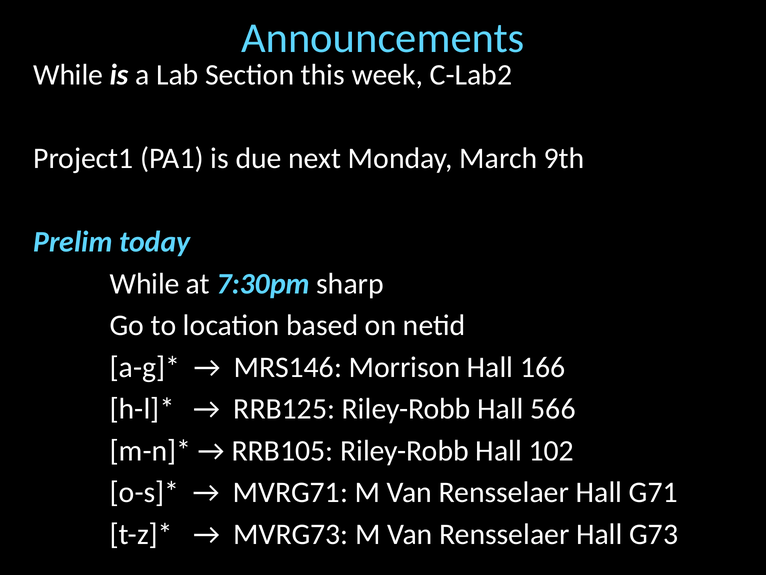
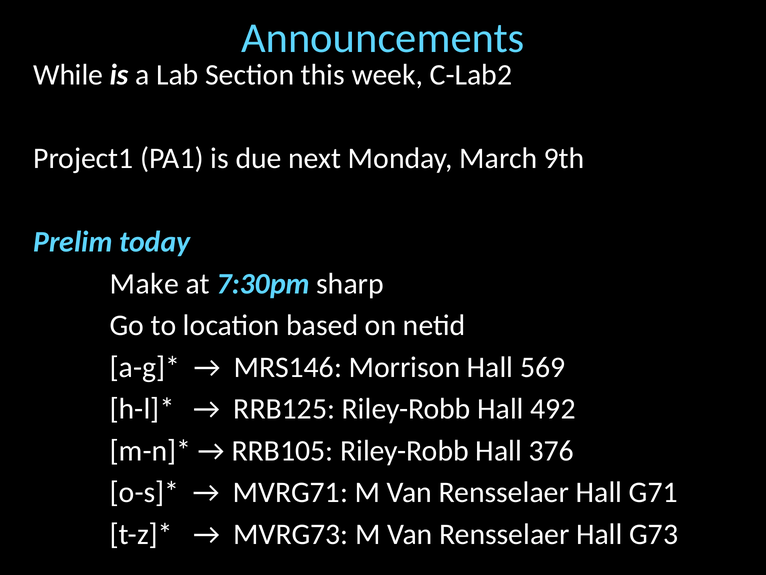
While: While -> Make (144, 284)
166: 166 -> 569 (543, 367)
566: 566 -> 492 (553, 409)
102: 102 -> 376 (551, 450)
